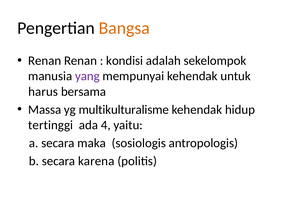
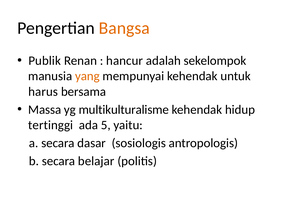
Renan: Renan -> Publik (45, 61)
kondisi: kondisi -> hancur (125, 61)
yang colour: purple -> orange (87, 76)
4: 4 -> 5 (106, 125)
maka: maka -> dasar (92, 143)
karena: karena -> belajar (96, 161)
